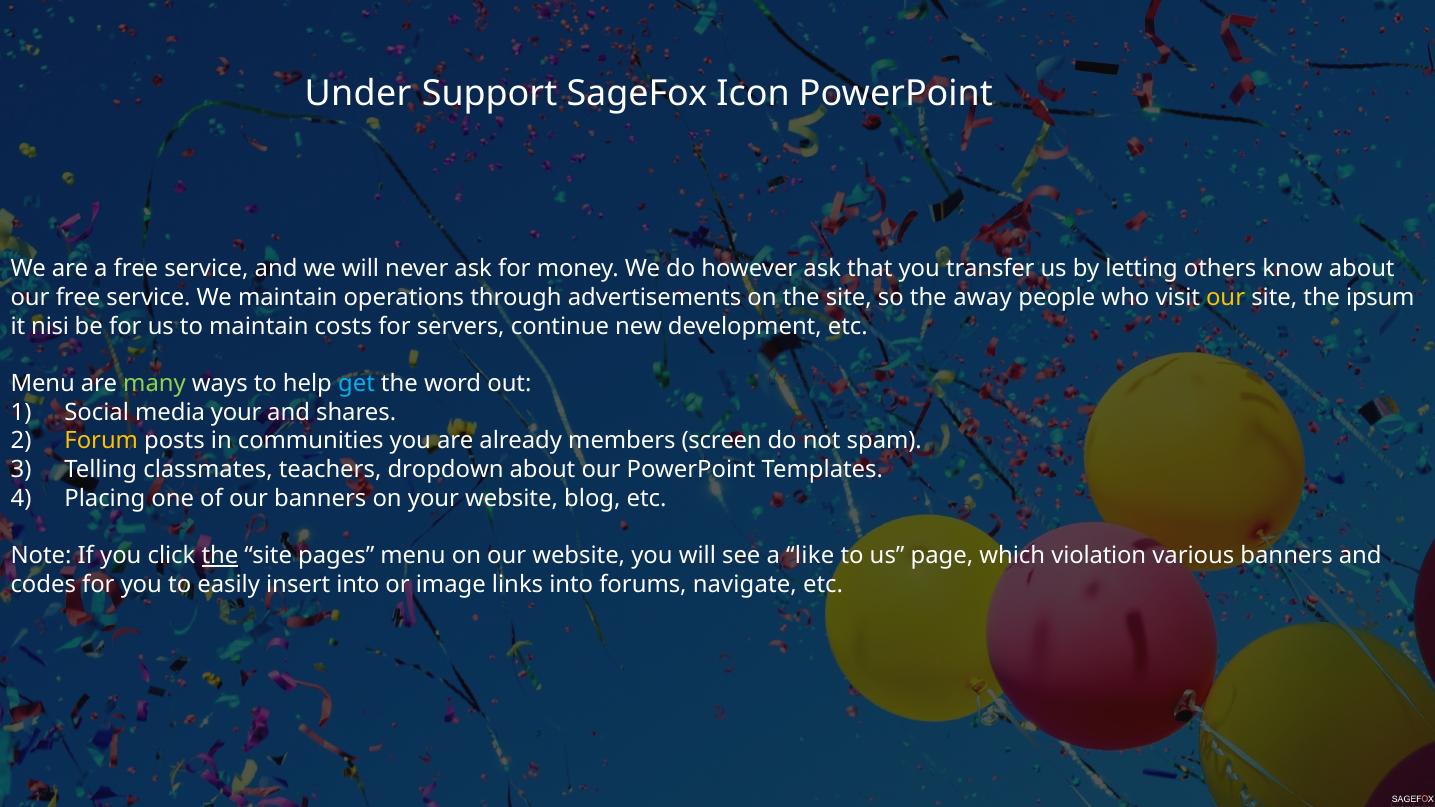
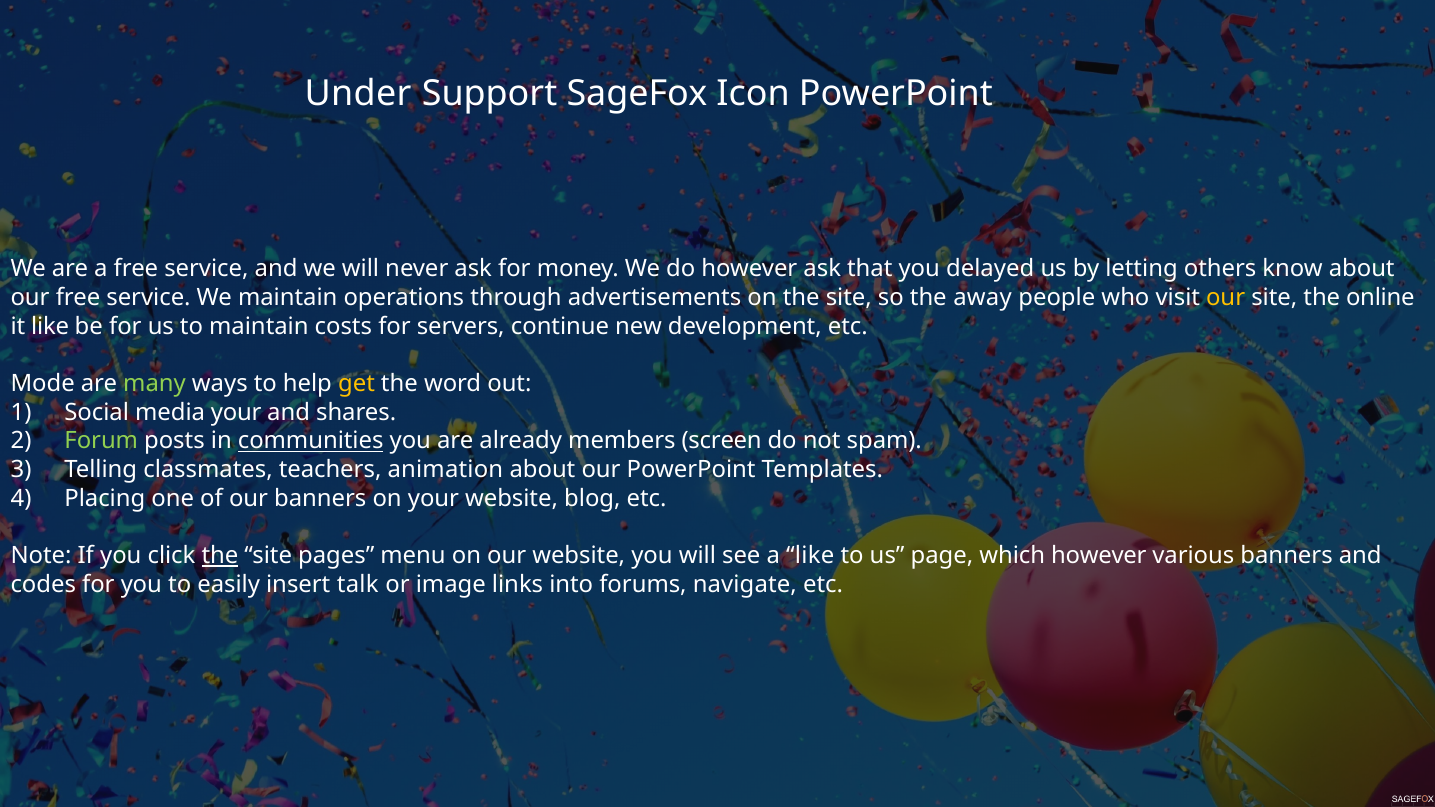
transfer: transfer -> delayed (990, 269)
ipsum: ipsum -> online (1380, 298)
it nisi: nisi -> like (50, 326)
Menu: Menu -> Mode (43, 384)
get colour: light blue -> yellow (357, 384)
Forum colour: yellow -> light green (101, 441)
communities underline: none -> present (311, 441)
dropdown: dropdown -> animation (445, 470)
which violation: violation -> however (1099, 556)
insert into: into -> talk (358, 585)
